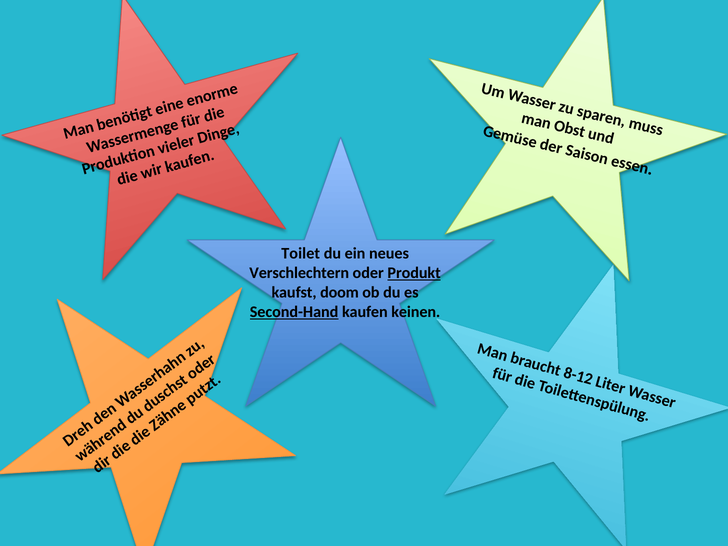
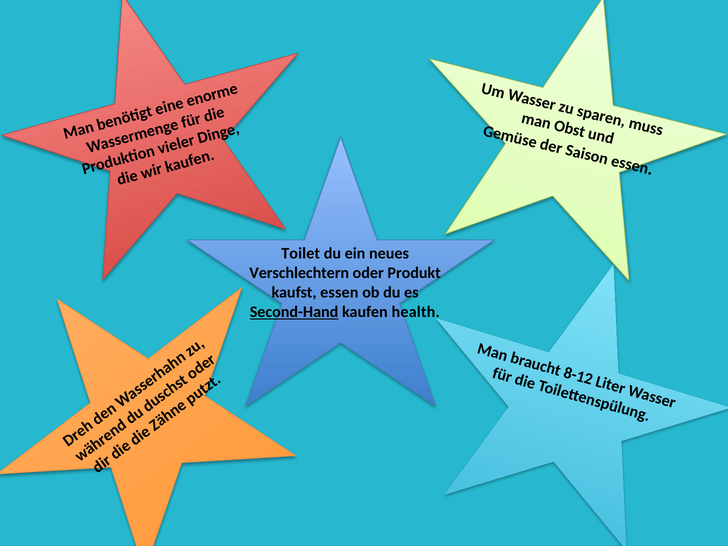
Produkt underline: present -> none (414, 273)
kaufst doom: doom -> essen (339, 292)
keinen: keinen -> health (416, 312)
